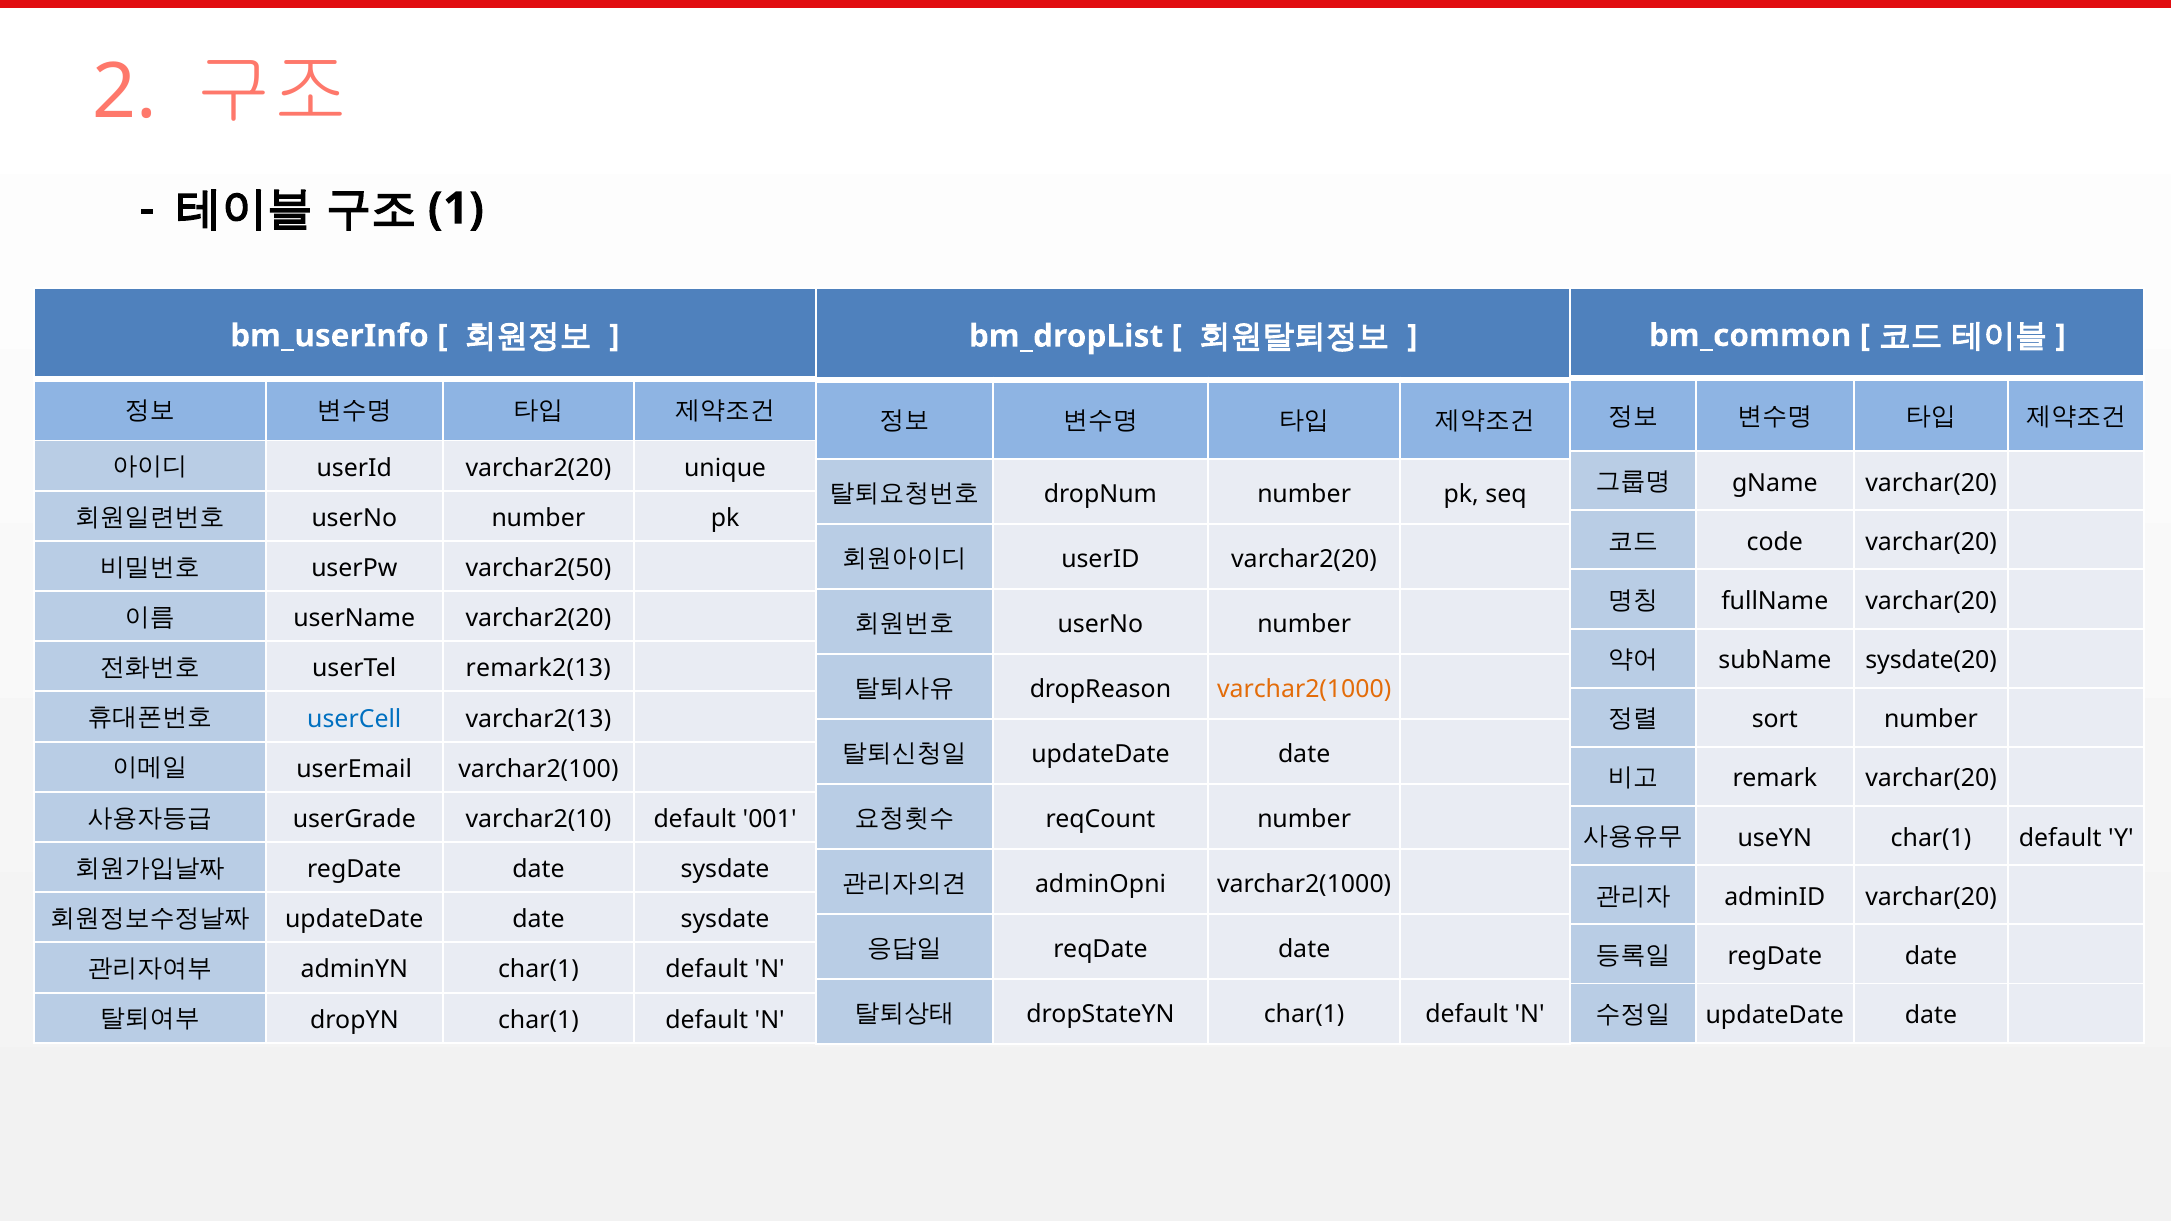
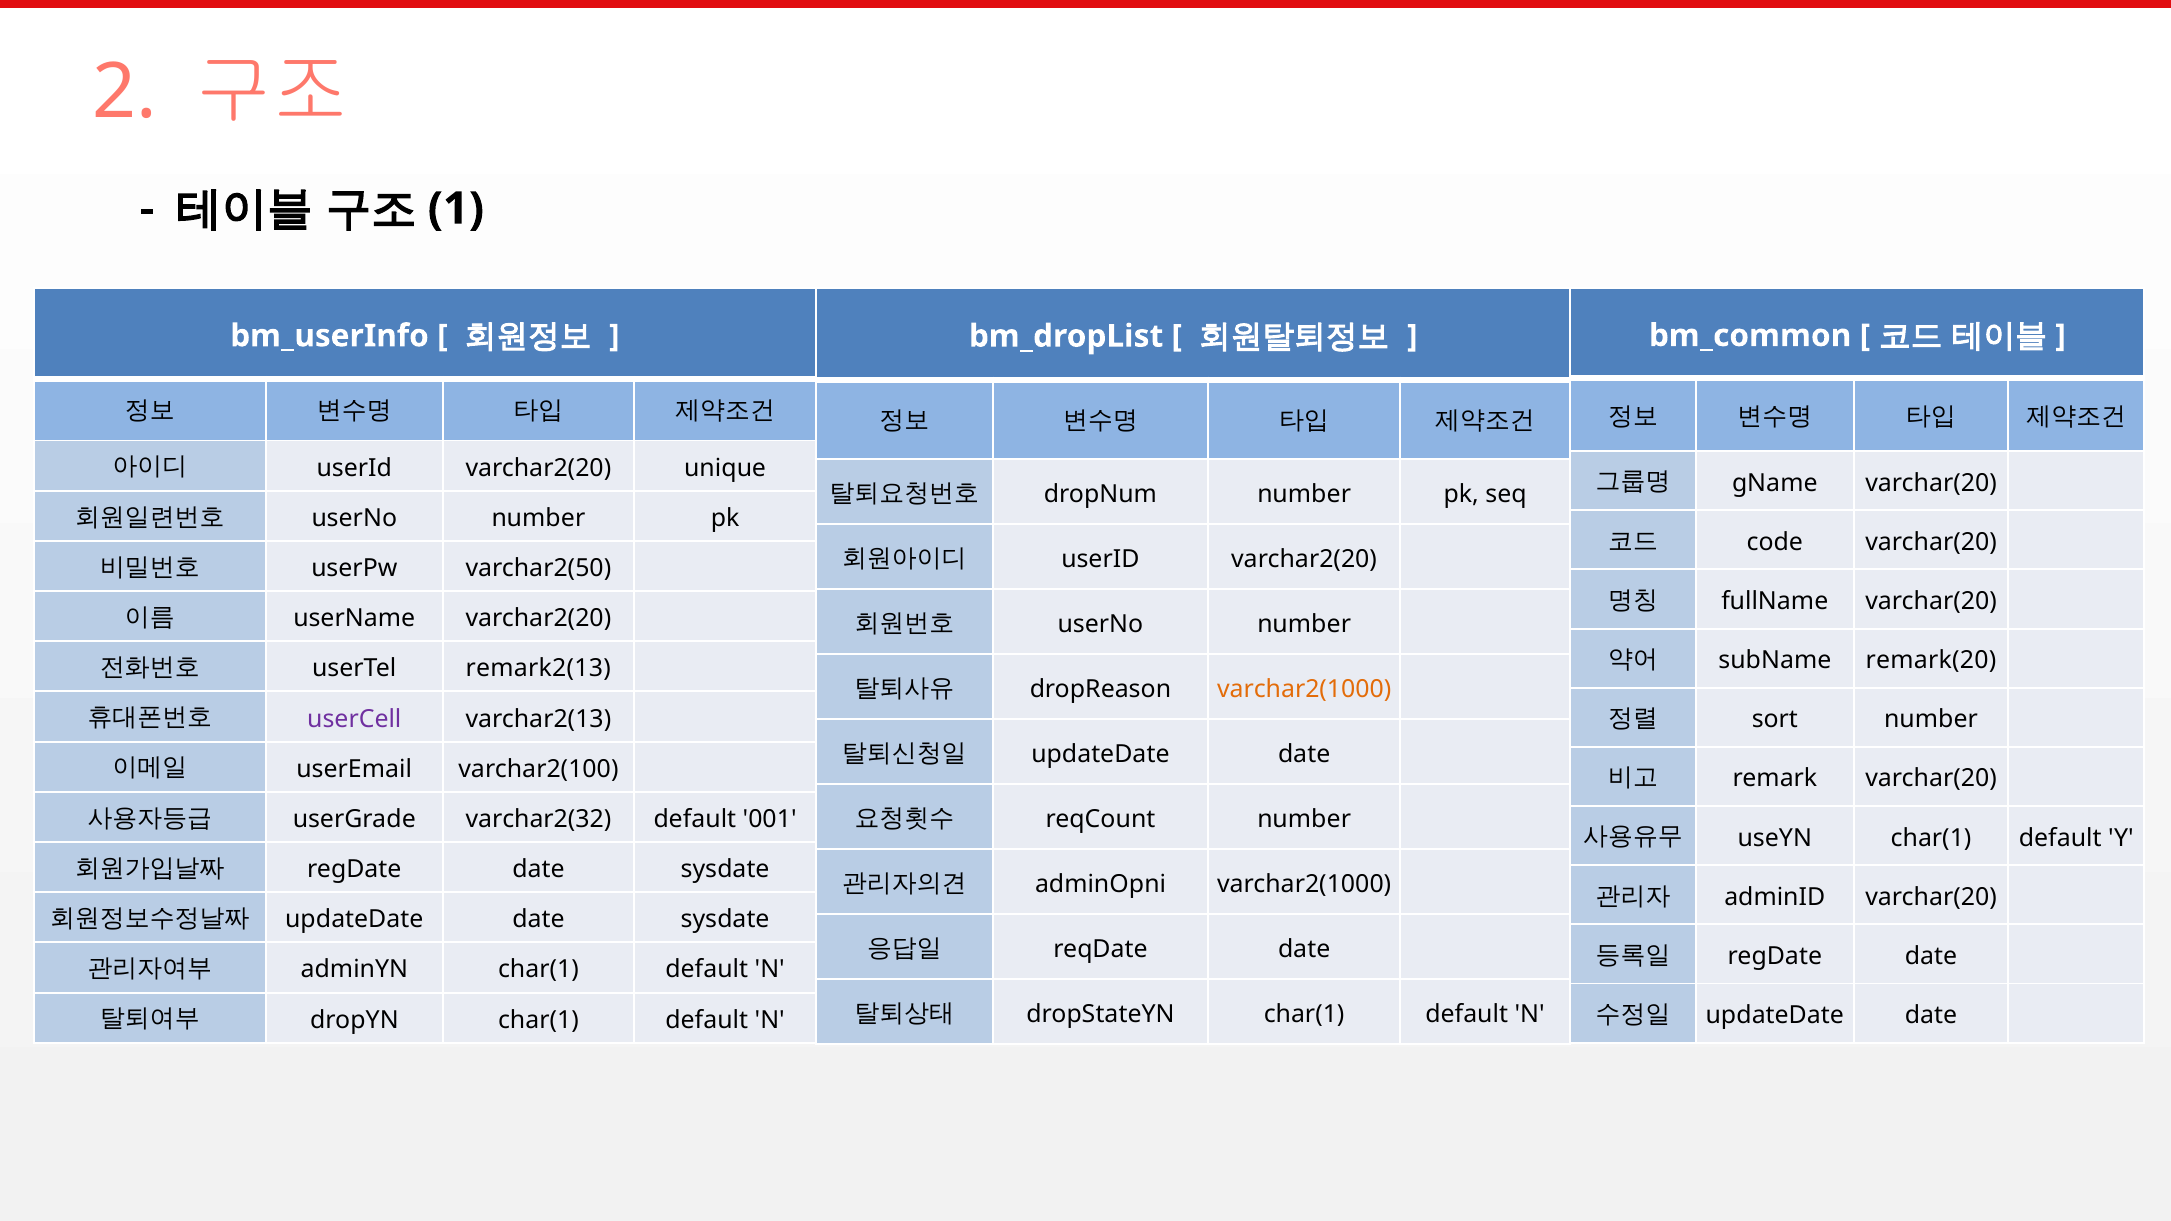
sysdate(20: sysdate(20 -> remark(20 (1931, 661)
userCell colour: blue -> purple (354, 719)
varchar2(10: varchar2(10 -> varchar2(32 (538, 819)
